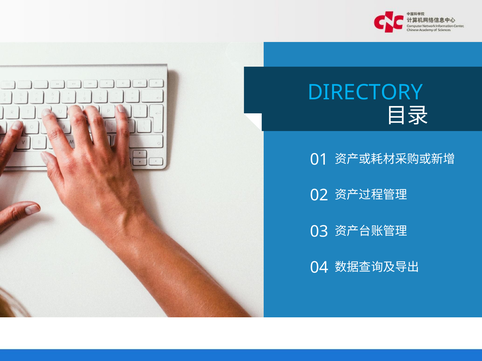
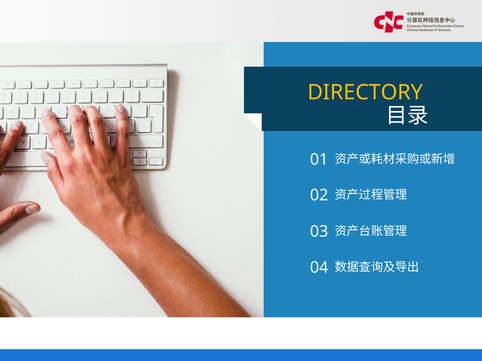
DIRECTORY colour: light blue -> yellow (365, 92)
